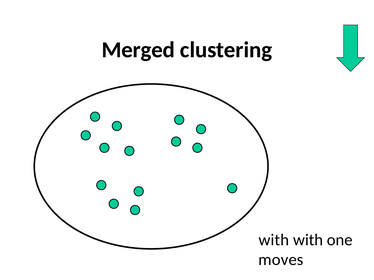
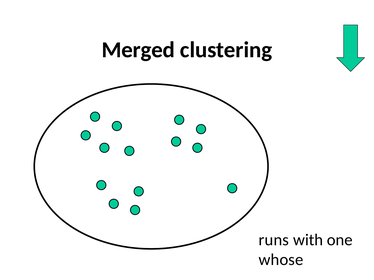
with: with -> runs (274, 240)
moves: moves -> whose (281, 260)
